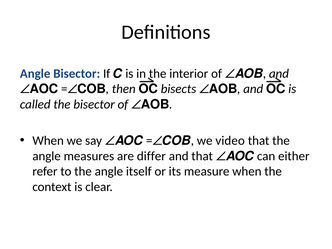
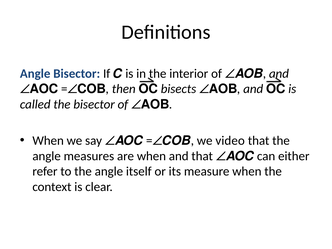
are differ: differ -> when (151, 156)
